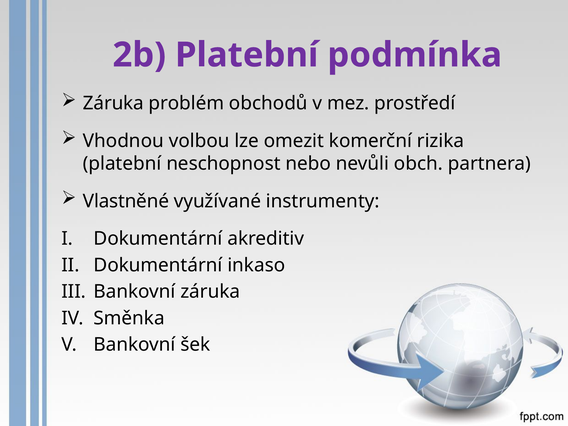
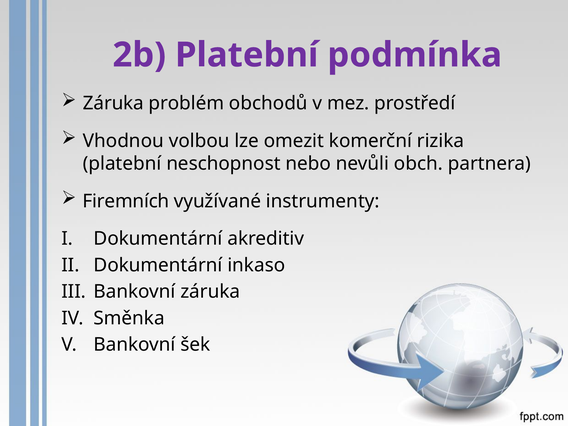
Vlastněné: Vlastněné -> Firemních (126, 201)
